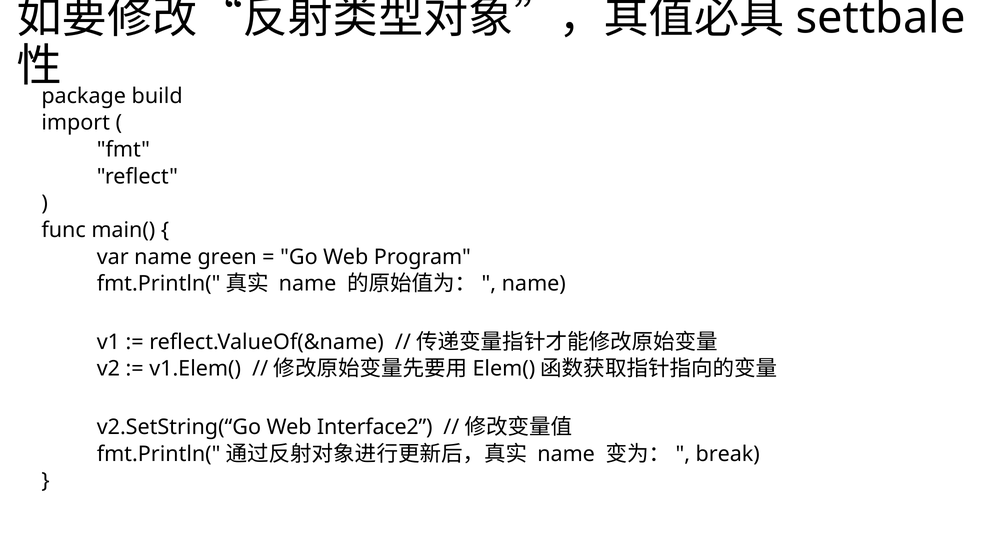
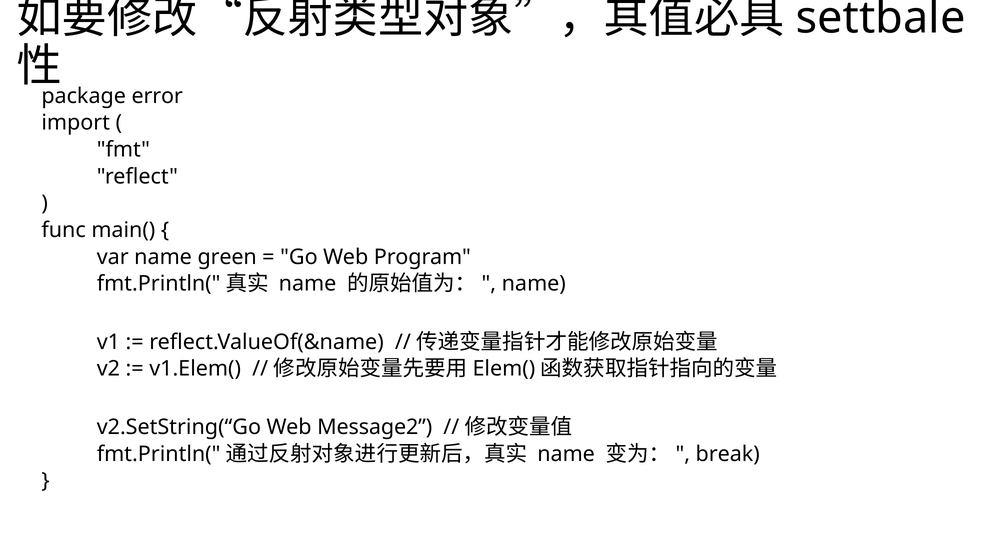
build: build -> error (157, 96)
Interface2: Interface2 -> Message2 (375, 427)
